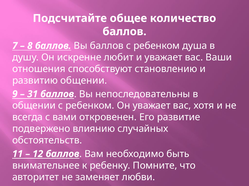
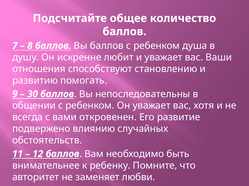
развитию общении: общении -> помогать (84, 81)
31: 31 -> 30 (33, 94)
